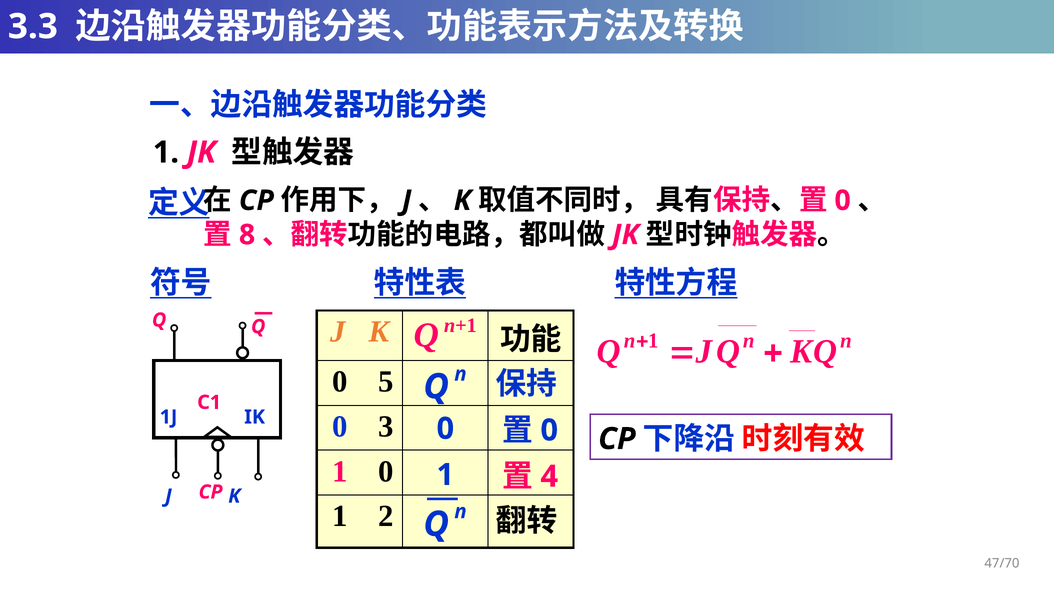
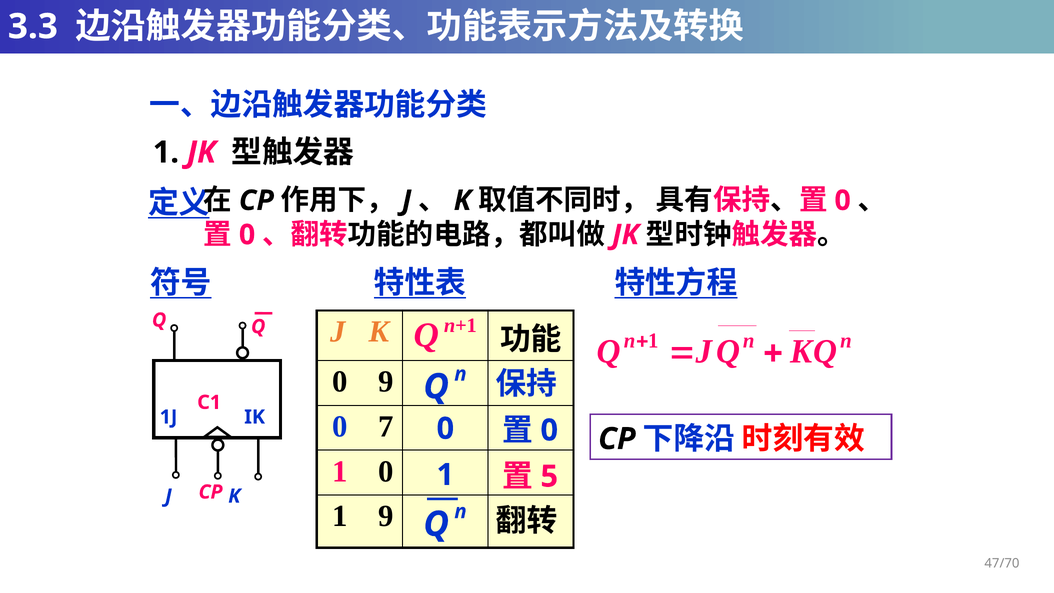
8: 8 -> 0 (247, 235)
0 5: 5 -> 9 (386, 382)
3: 3 -> 7 (386, 426)
4: 4 -> 5 (549, 476)
1 2: 2 -> 9 (386, 516)
